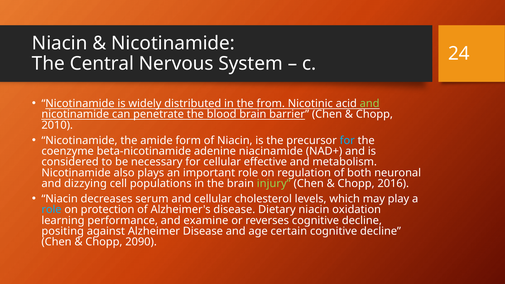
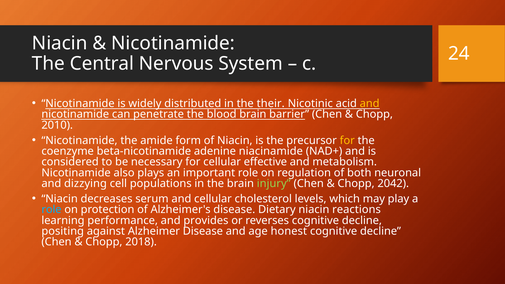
from: from -> their (271, 104)
and colour: light green -> yellow (370, 104)
for colour: light blue -> yellow (347, 141)
2016: 2016 -> 2042 (393, 184)
oxidation: oxidation -> reactions (357, 210)
examine: examine -> provides (206, 220)
certain: certain -> honest (289, 231)
2090: 2090 -> 2018 (141, 242)
